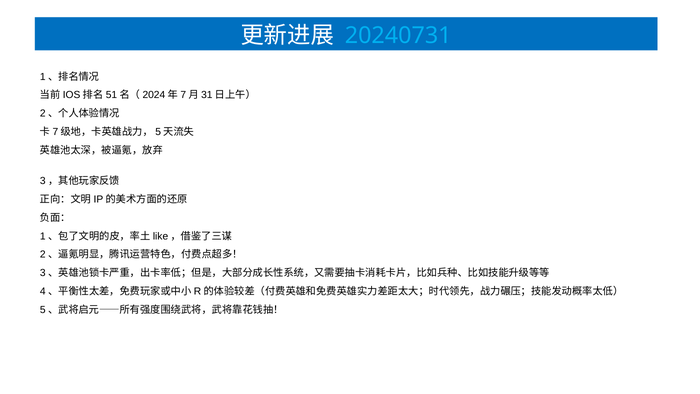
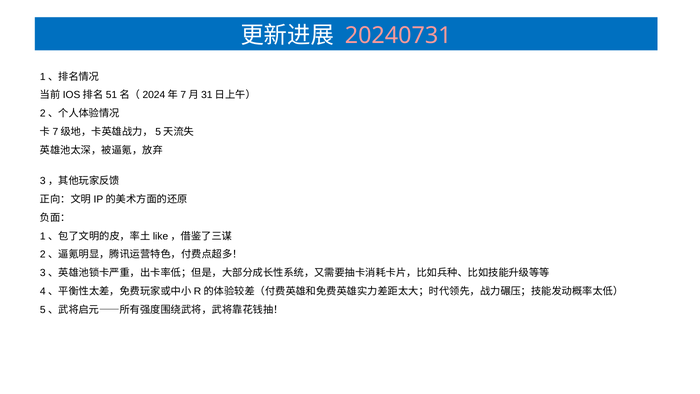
20240731 colour: light blue -> pink (398, 35)
